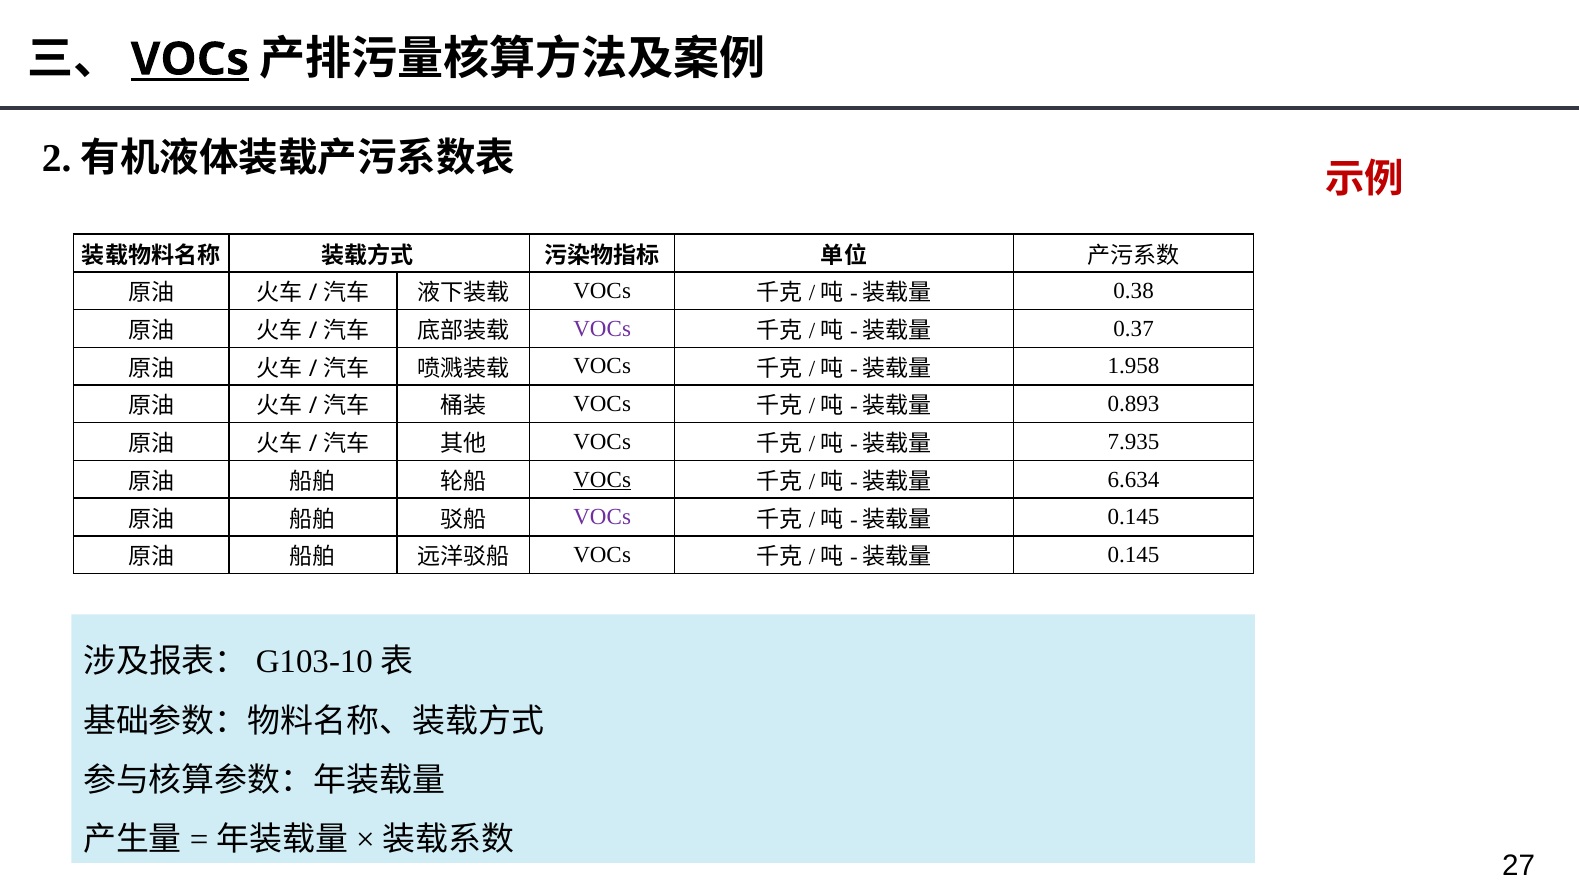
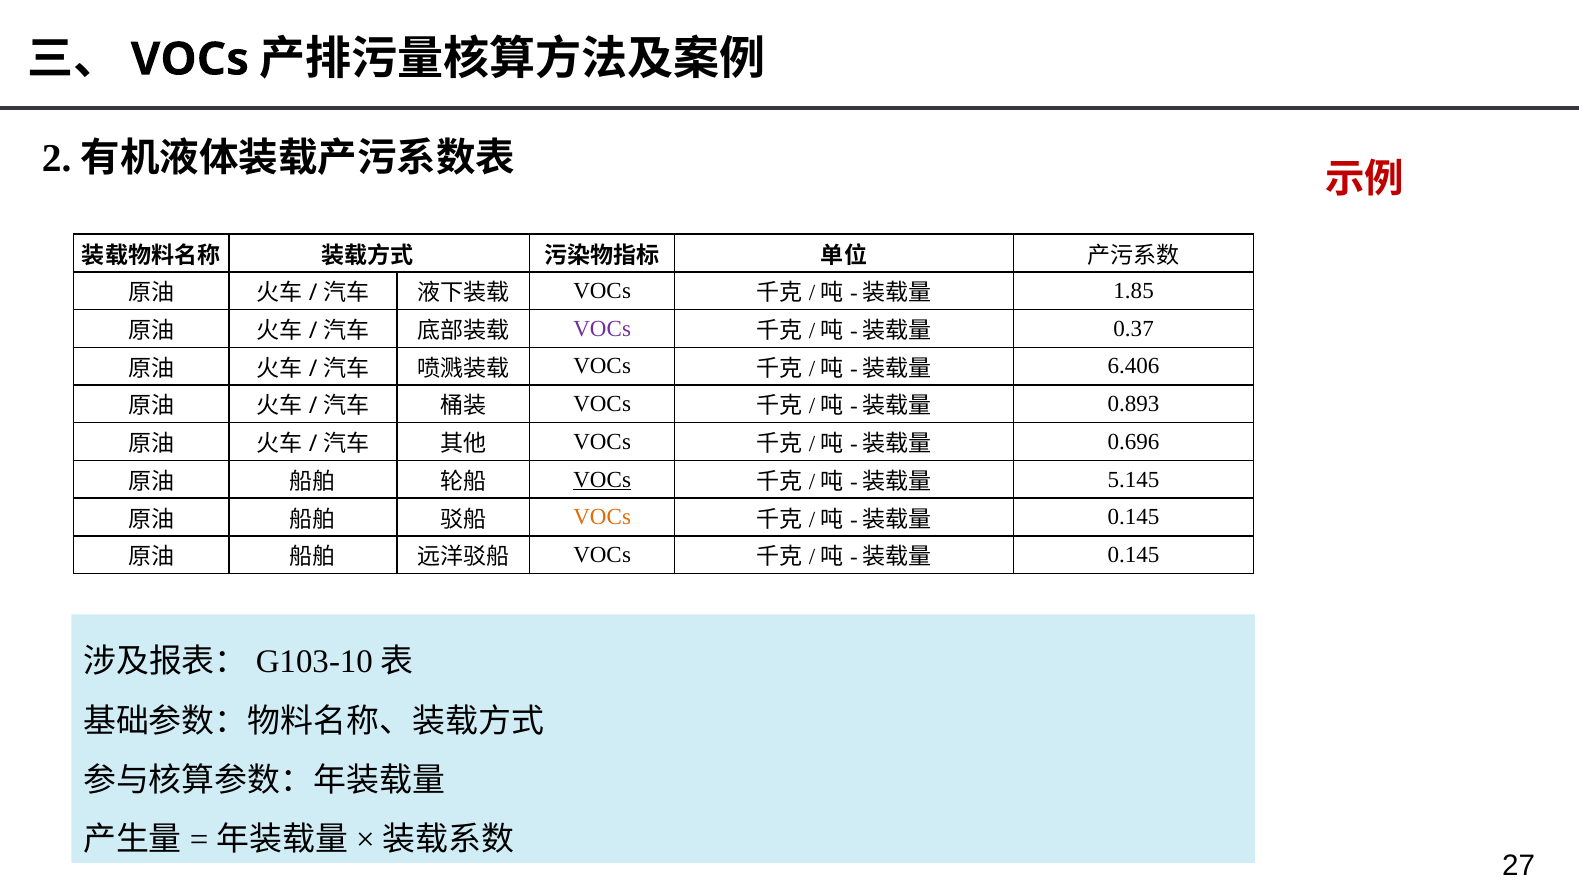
VOCs underline: present -> none (190, 59)
0.38: 0.38 -> 1.85 (1134, 291)
1.958: 1.958 -> 6.406 (1134, 366)
7.935: 7.935 -> 0.696 (1134, 442)
6.634: 6.634 -> 5.145 (1134, 480)
VOCs colour: purple -> orange (602, 517)
